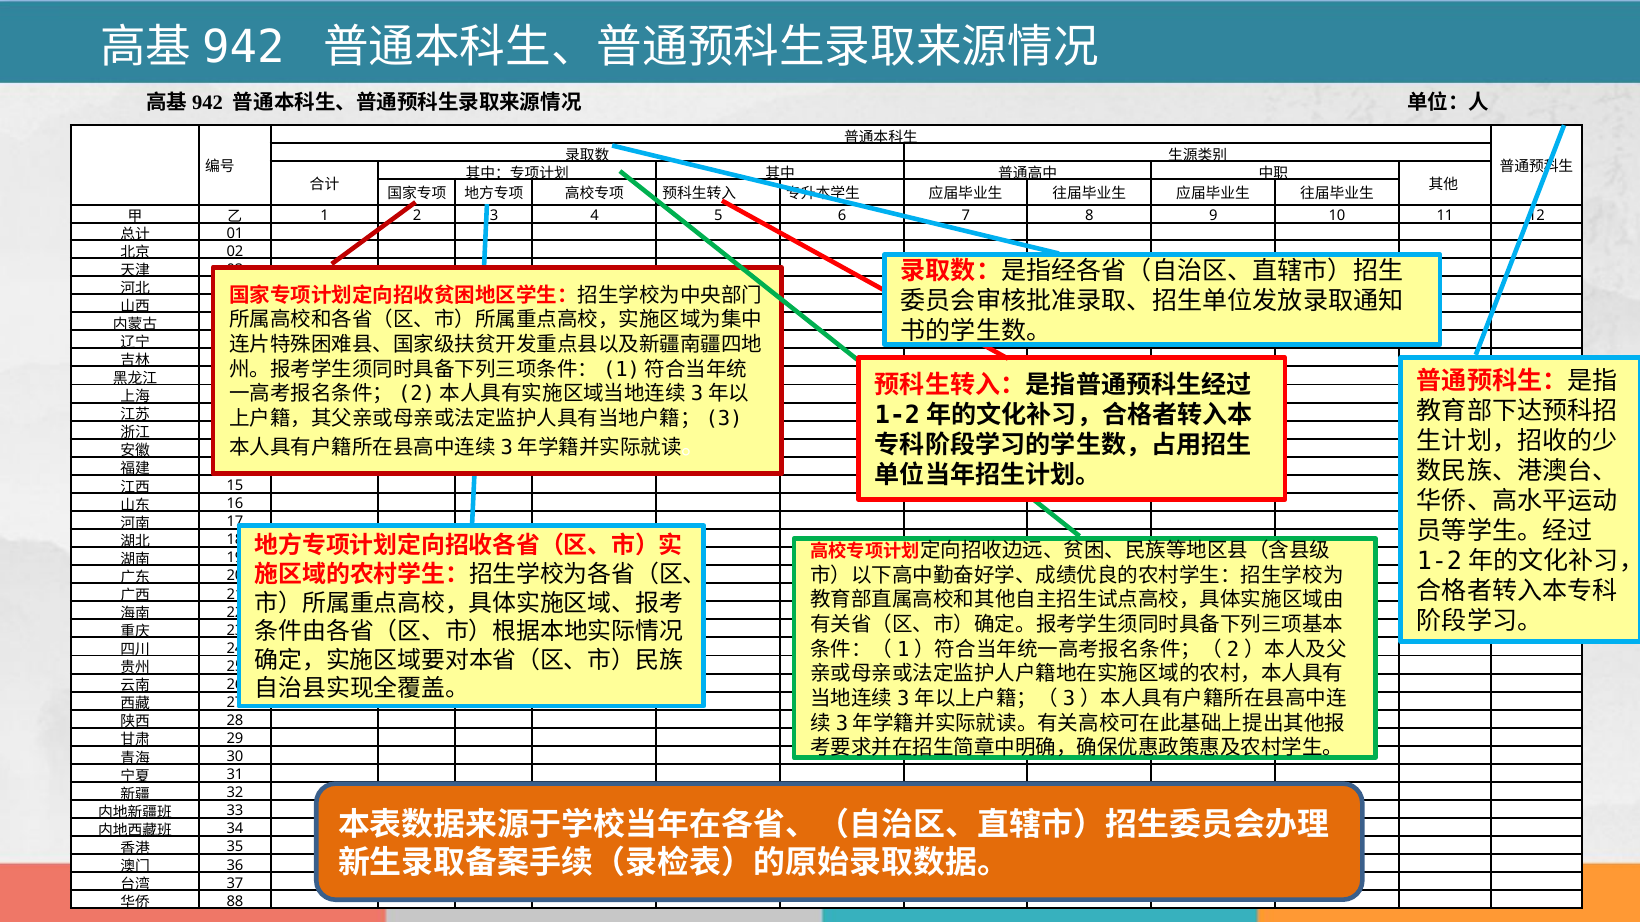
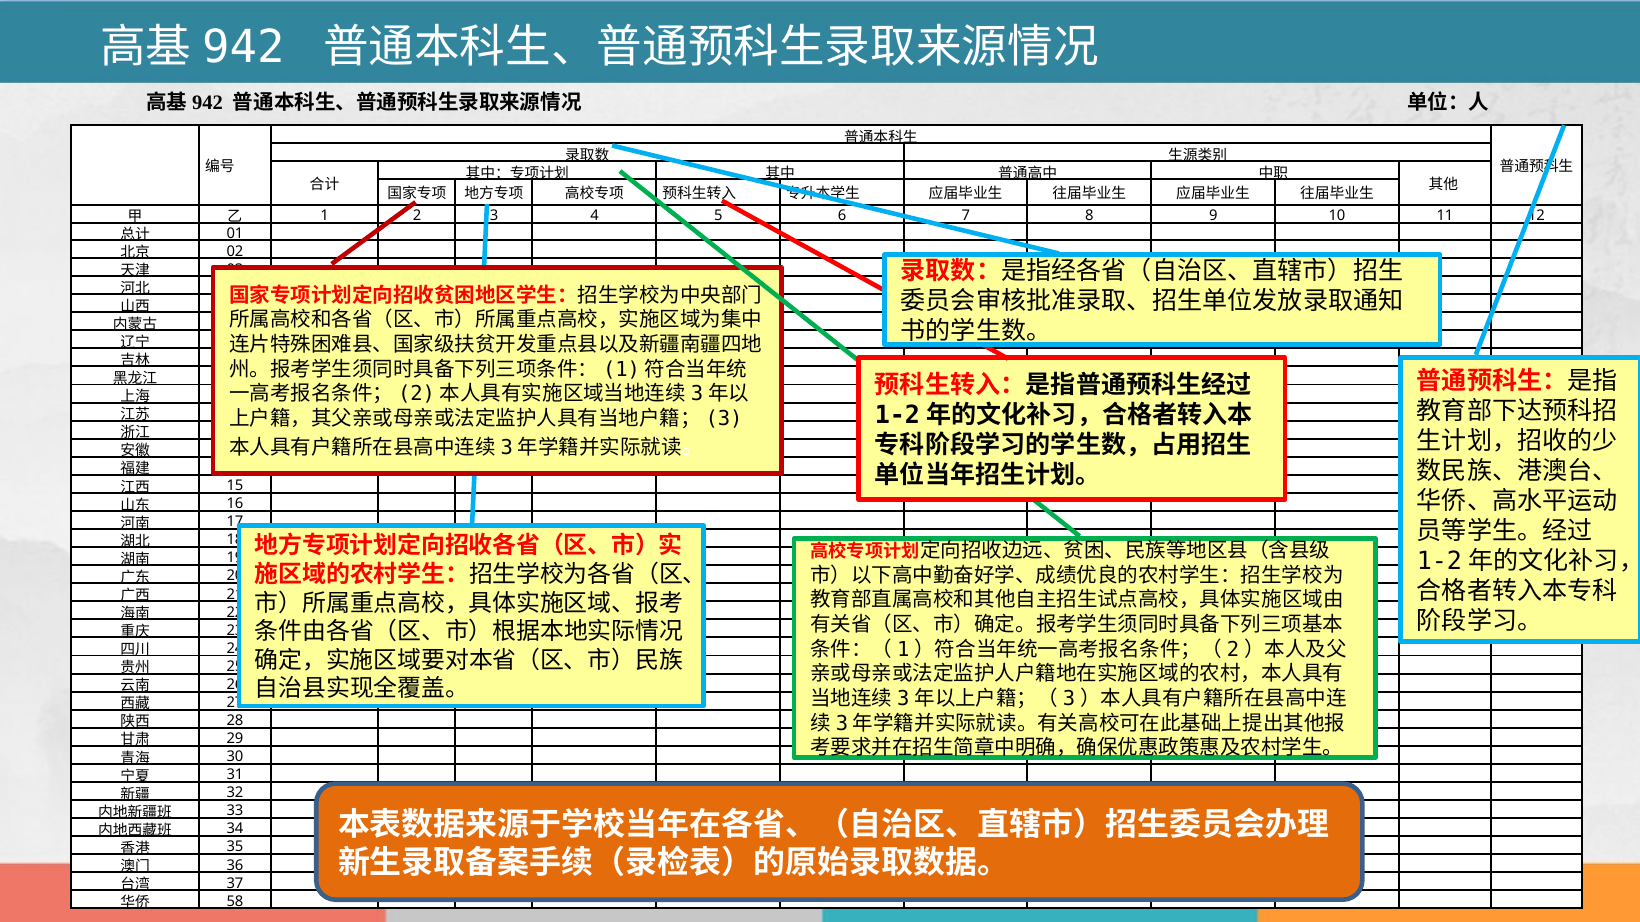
88: 88 -> 58 (235, 902)
